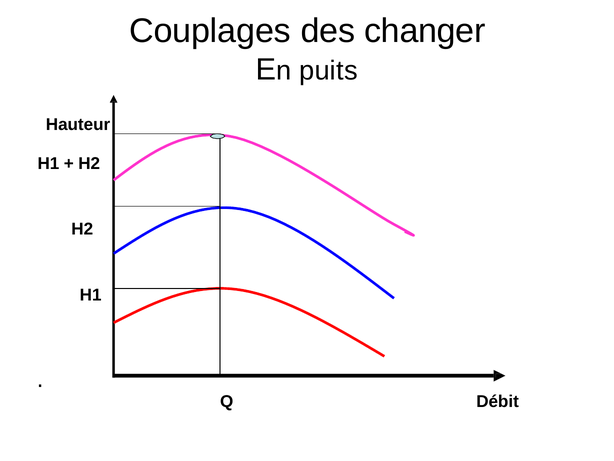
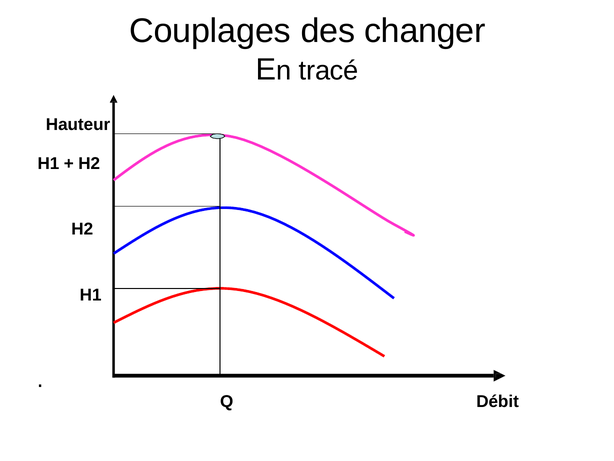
puits: puits -> tracé (329, 71)
